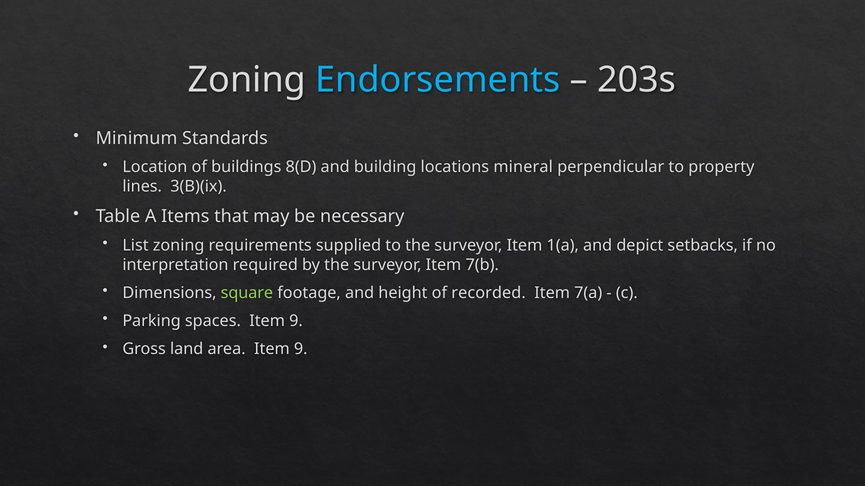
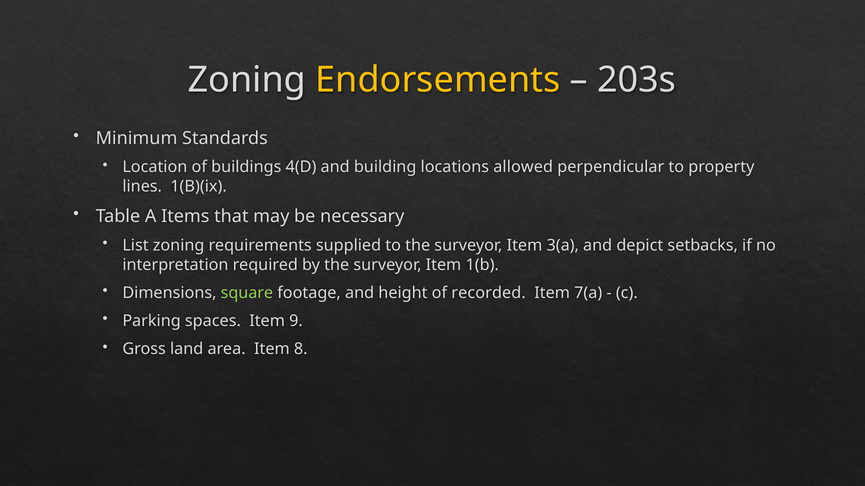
Endorsements colour: light blue -> yellow (438, 80)
8(D: 8(D -> 4(D (301, 167)
mineral: mineral -> allowed (523, 167)
3(B)(ix: 3(B)(ix -> 1(B)(ix (199, 187)
1(a: 1(a -> 3(a (563, 246)
7(b: 7(b -> 1(b (482, 265)
area Item 9: 9 -> 8 (301, 349)
